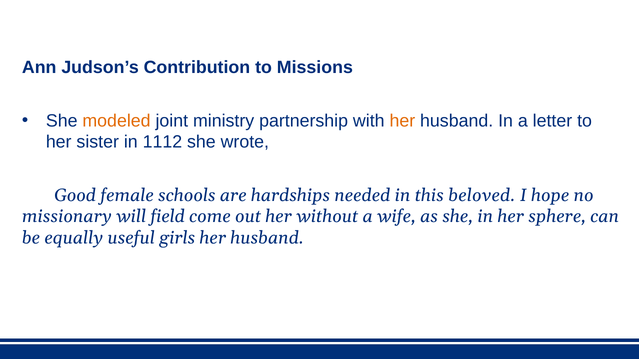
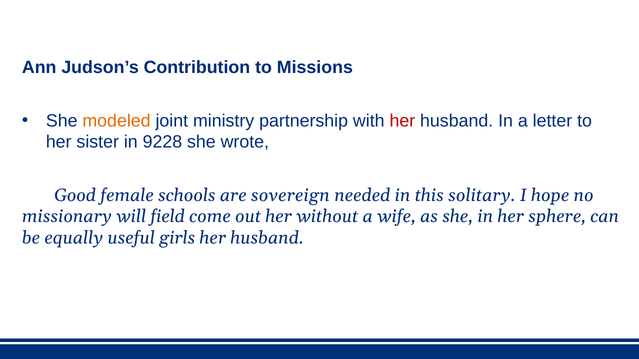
her colour: orange -> red (402, 121)
1112: 1112 -> 9228 (162, 142)
hardships: hardships -> sovereign (290, 196)
beloved: beloved -> solitary (482, 196)
